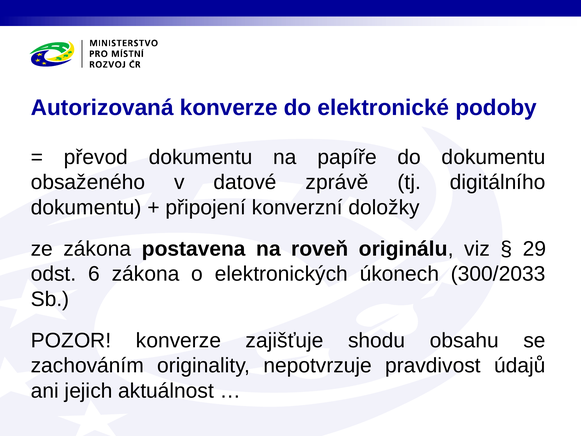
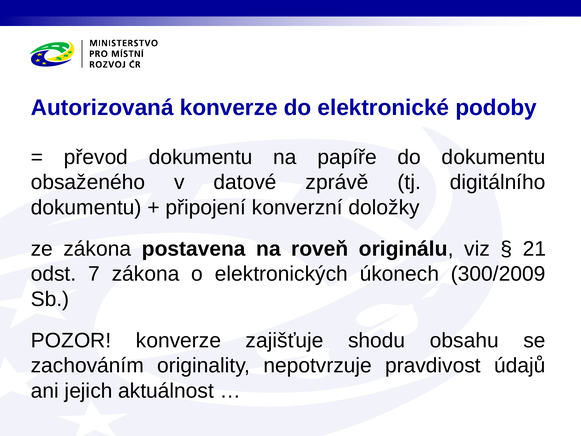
29: 29 -> 21 (534, 249)
6: 6 -> 7 (94, 274)
300/2033: 300/2033 -> 300/2009 (498, 274)
